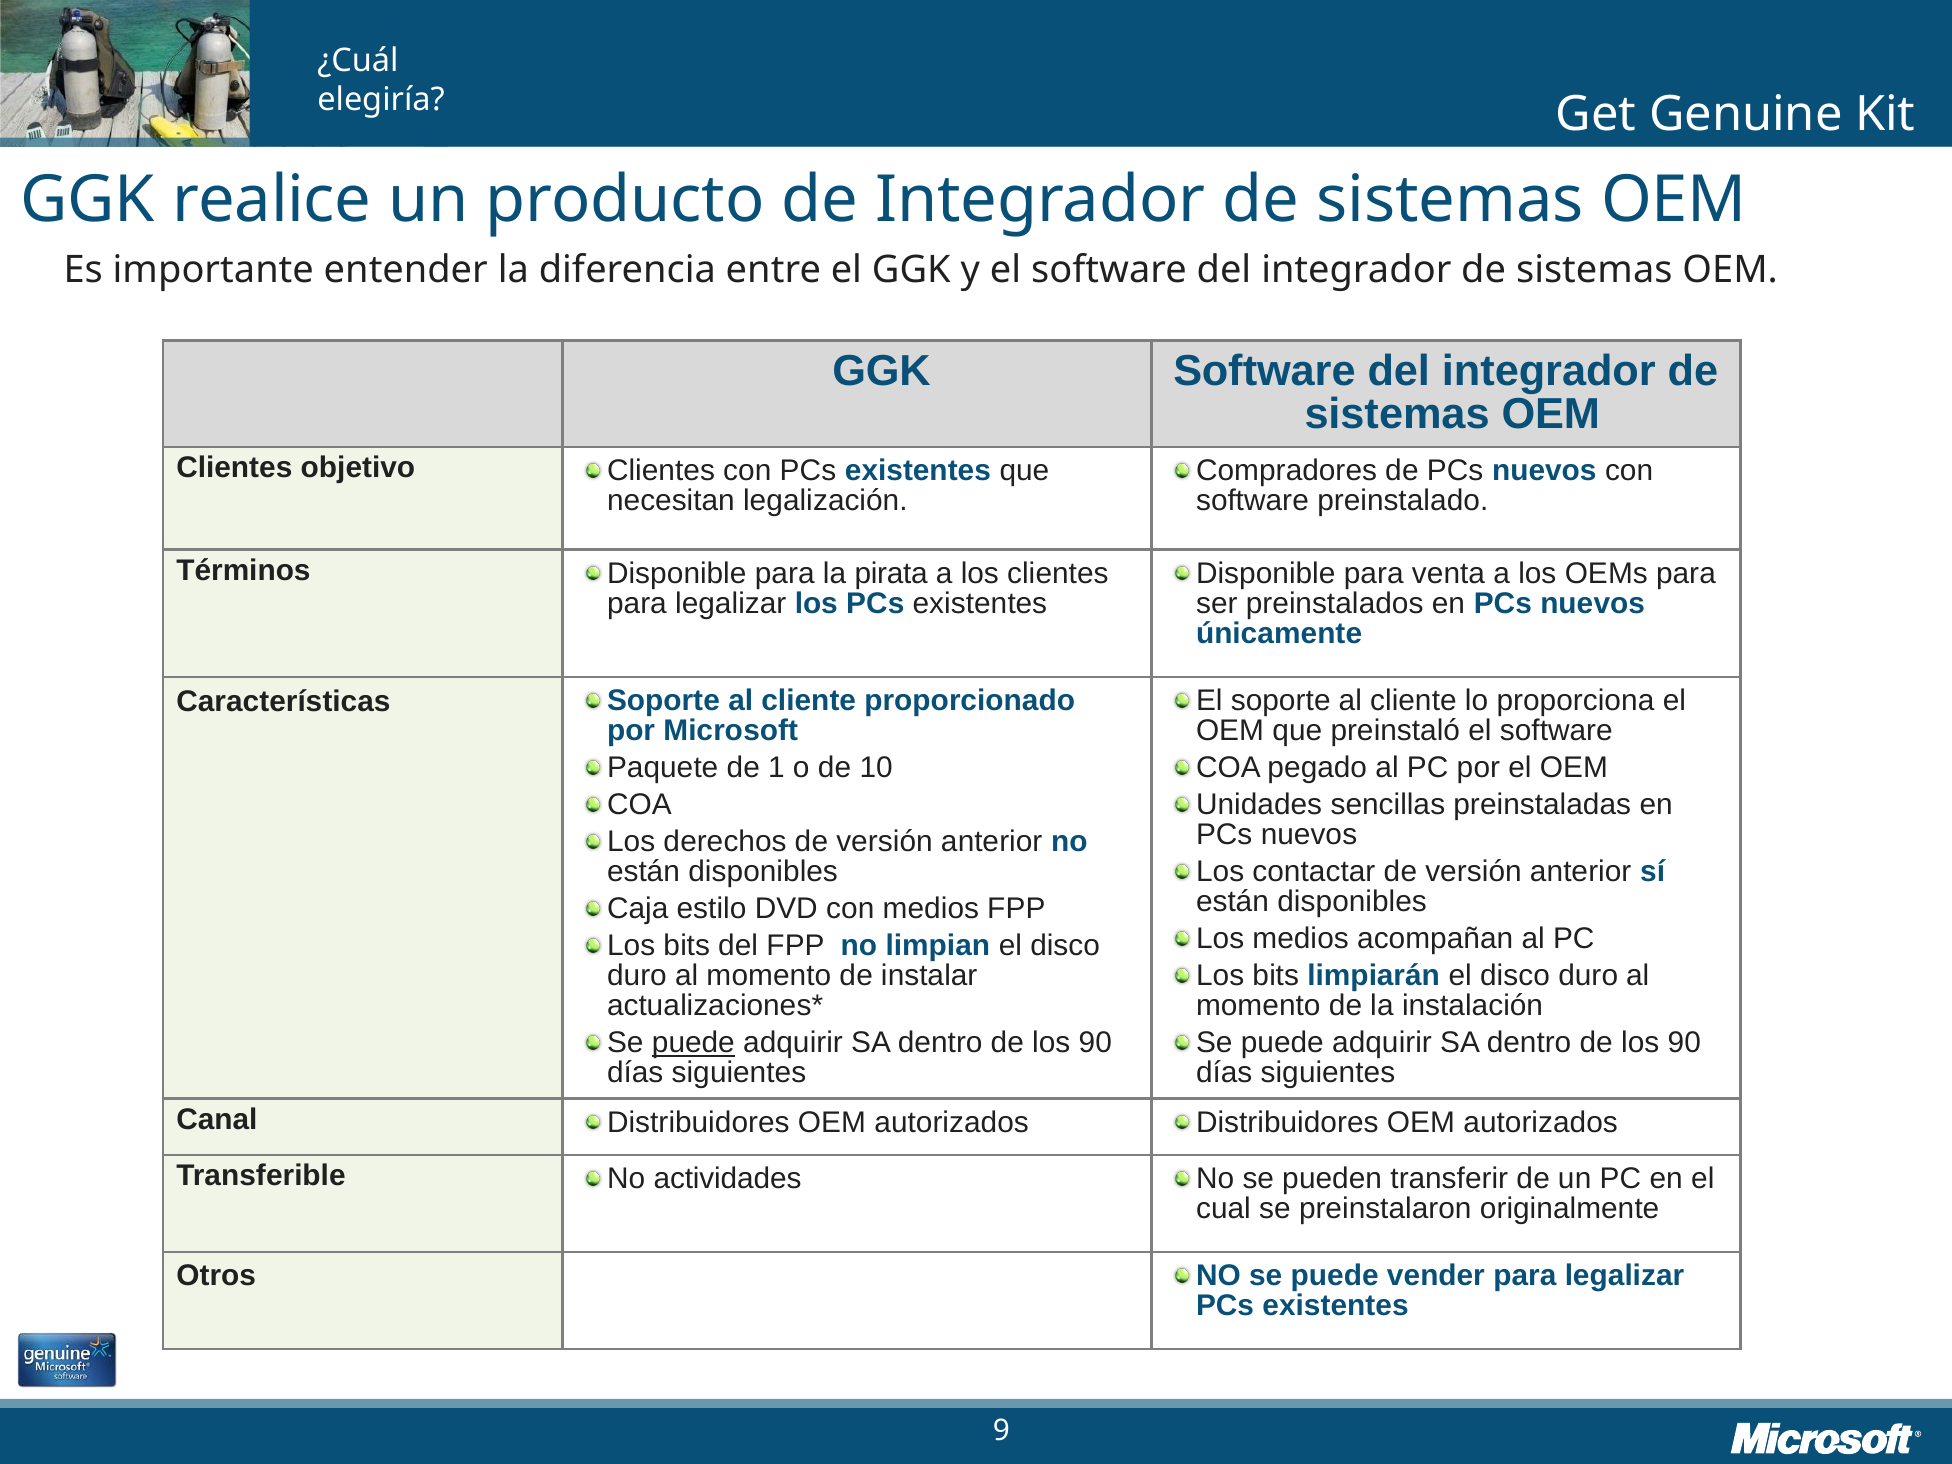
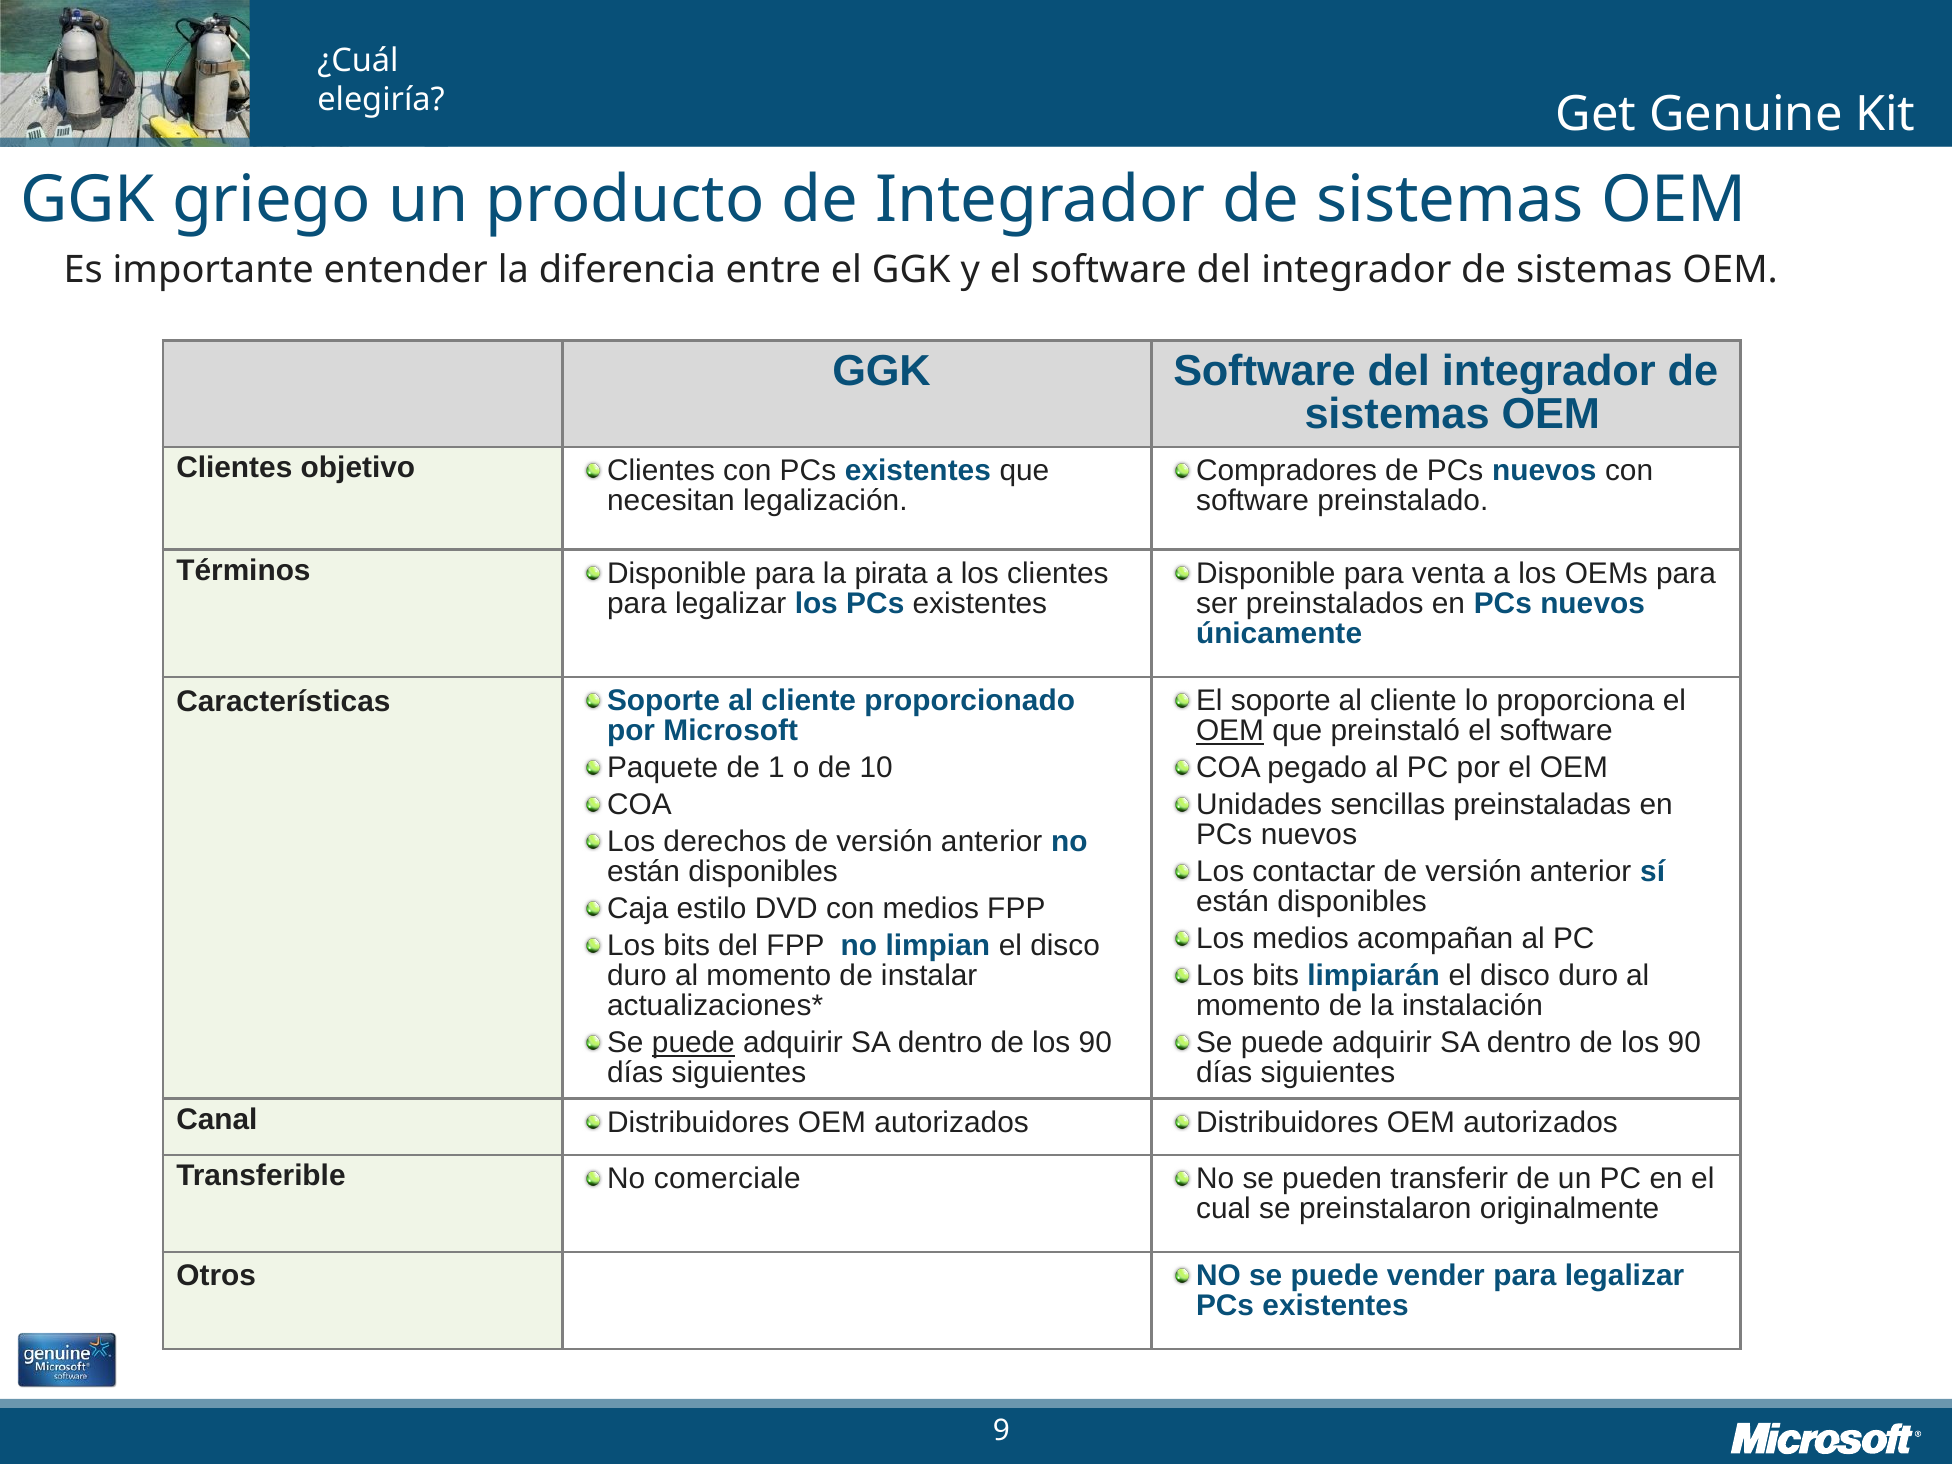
realice: realice -> griego (272, 200)
OEM underline: none -> present (1230, 731)
actividades: actividades -> comerciale (727, 1179)
